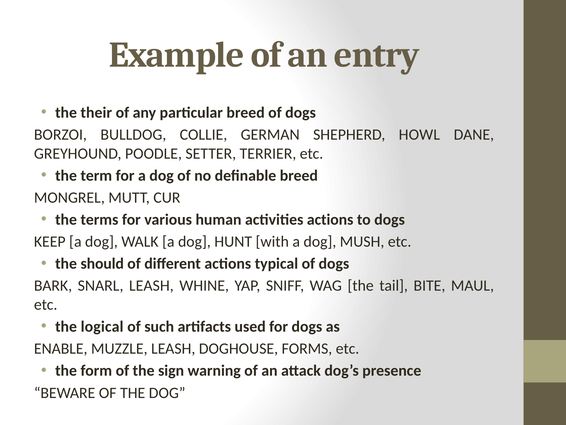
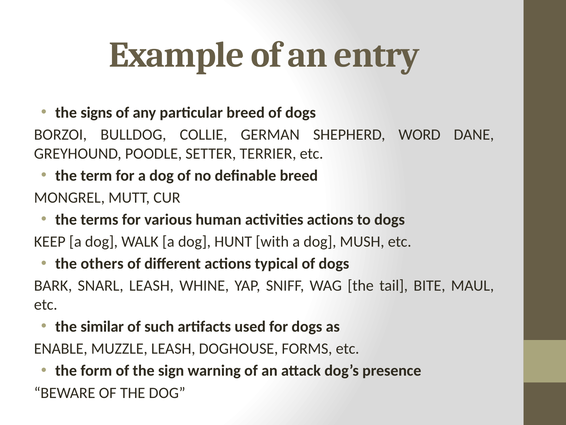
their: their -> signs (96, 112)
HOWL: HOWL -> WORD (420, 134)
should: should -> others (102, 263)
logical: logical -> similar (102, 326)
